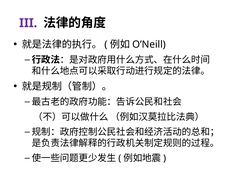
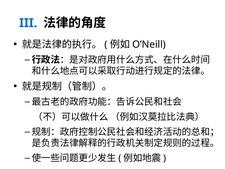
III colour: purple -> blue (28, 23)
